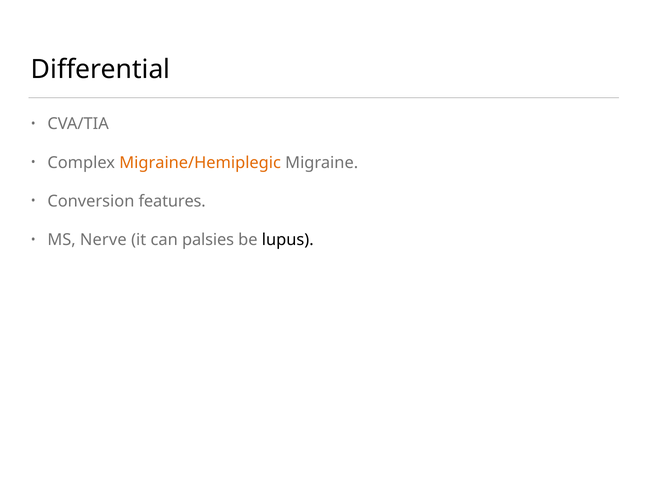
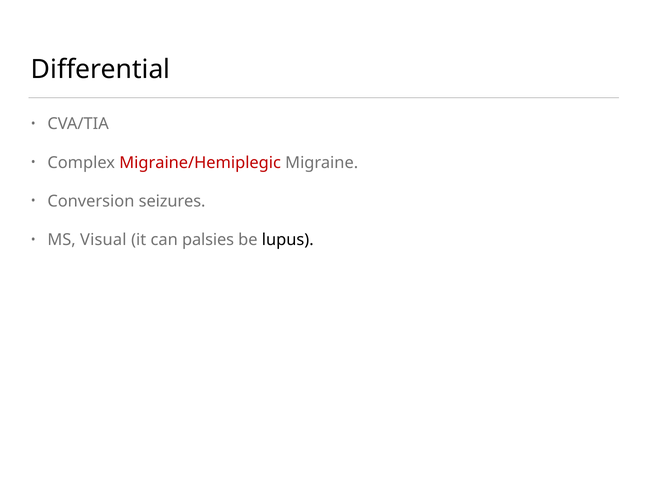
Migraine/Hemiplegic colour: orange -> red (200, 163)
features: features -> seizures (172, 201)
Nerve: Nerve -> Visual (103, 240)
